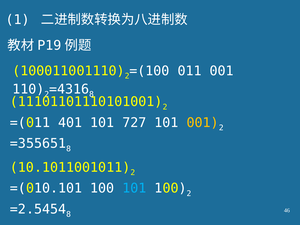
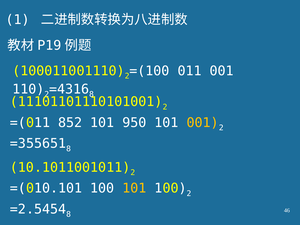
401: 401 -> 852 (70, 123)
727: 727 -> 950 (134, 123)
101 colour: light blue -> yellow (134, 188)
